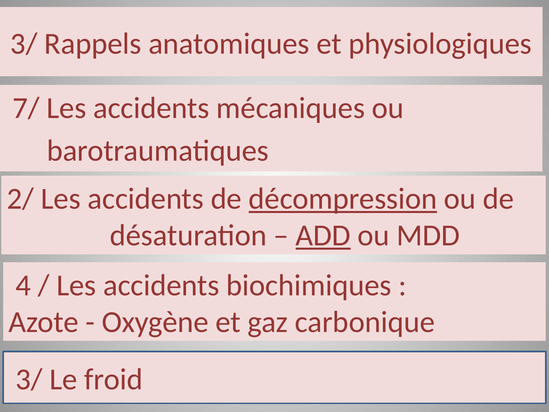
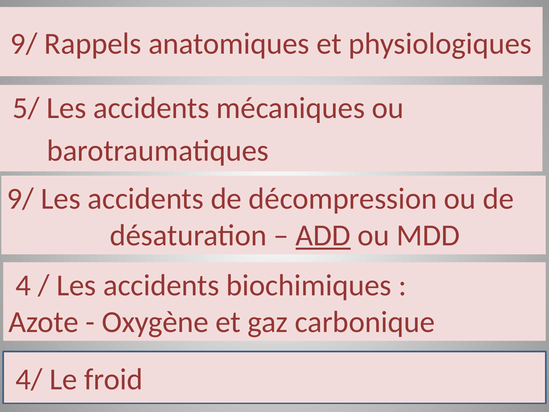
3/: 3/ -> 9/ (24, 44)
7/: 7/ -> 5/ (26, 108)
2/: 2/ -> 9/ (20, 199)
décompression underline: present -> none (343, 199)
3/: 3/ -> 4/ (29, 379)
